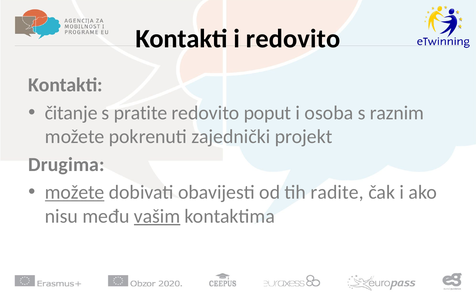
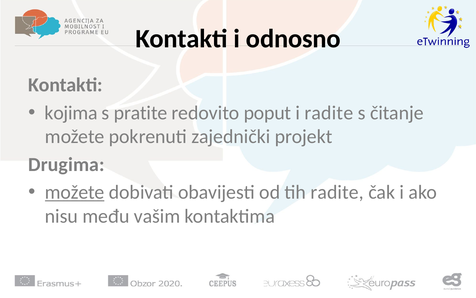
i redovito: redovito -> odnosno (293, 39)
čitanje: čitanje -> kojima (71, 113)
i osoba: osoba -> radite (329, 113)
raznim: raznim -> čitanje (397, 113)
vašim underline: present -> none (157, 216)
